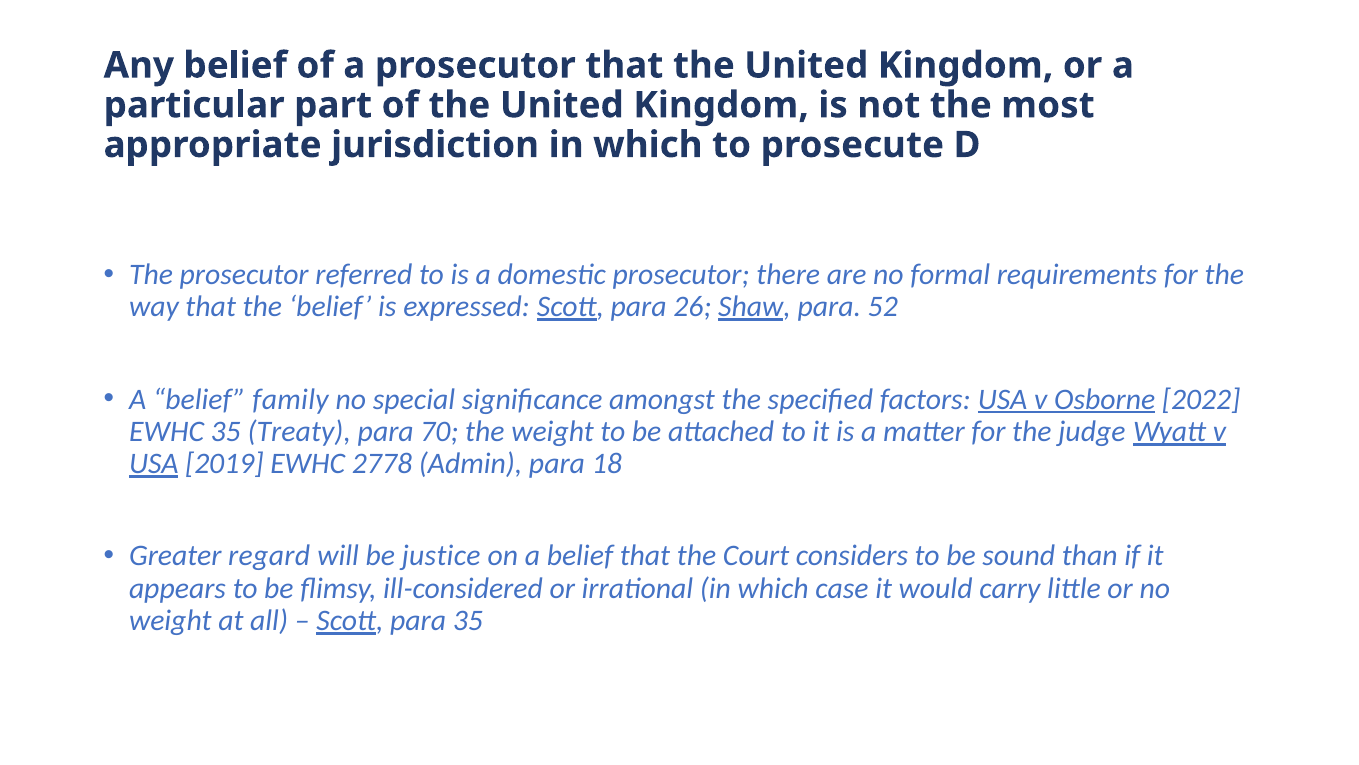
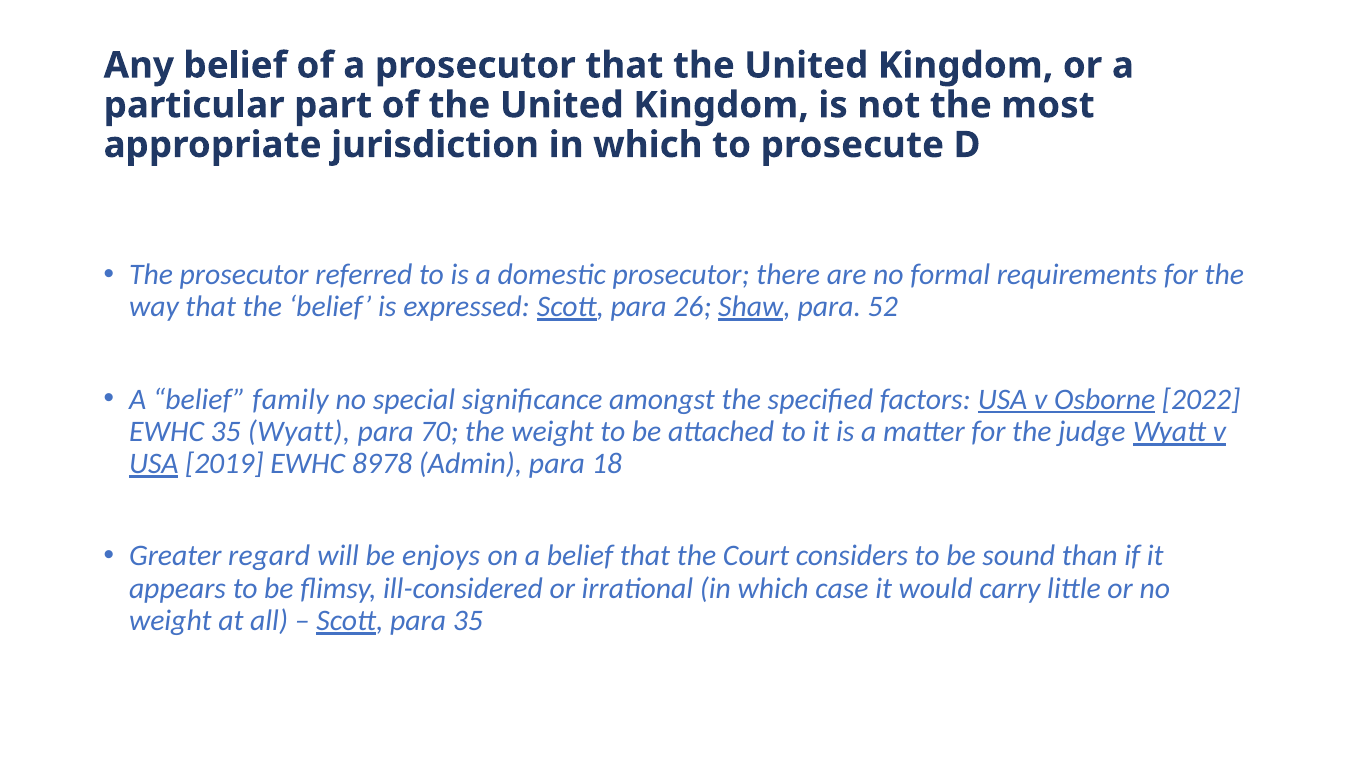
35 Treaty: Treaty -> Wyatt (299, 431)
2778: 2778 -> 8978 (382, 463)
justice: justice -> enjoys (441, 556)
